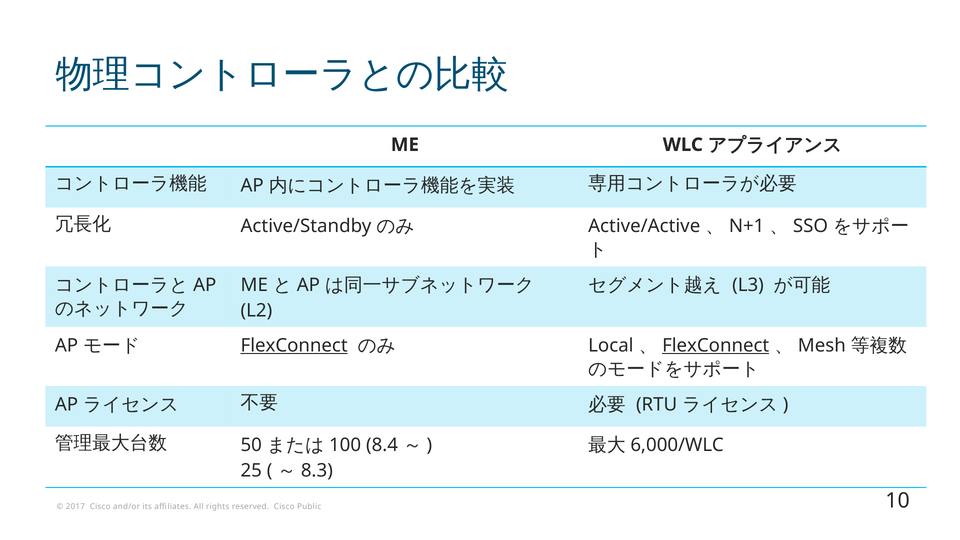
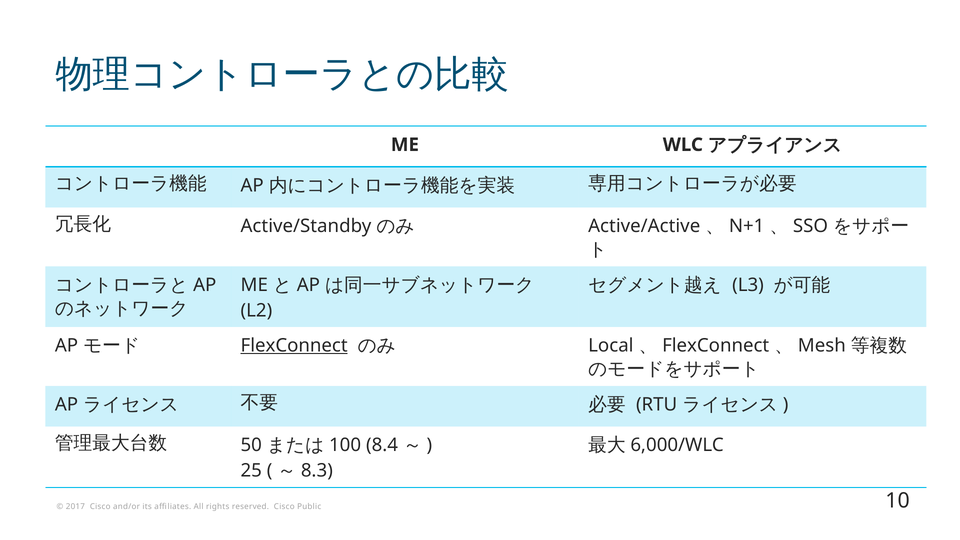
FlexConnect underline: present -> none (716, 346)
